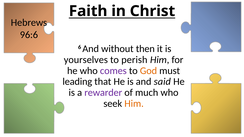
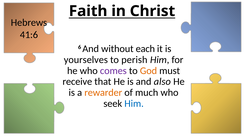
96:6: 96:6 -> 41:6 (29, 35)
then: then -> each (145, 49)
leading: leading -> receive (77, 82)
said: said -> also (162, 82)
rewarder colour: purple -> orange (103, 93)
Him colour: orange -> blue (134, 104)
